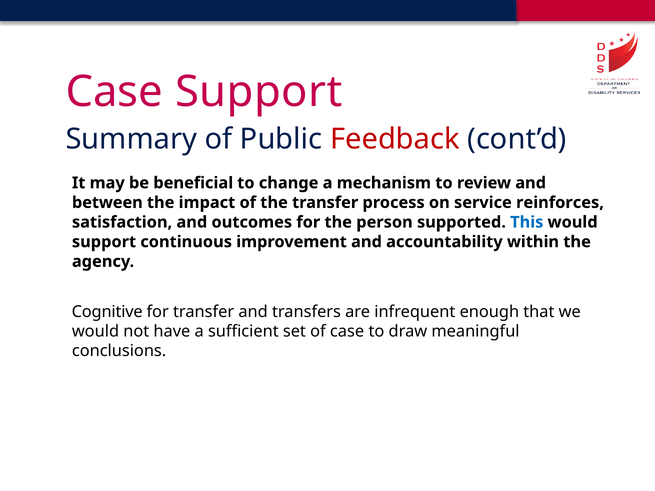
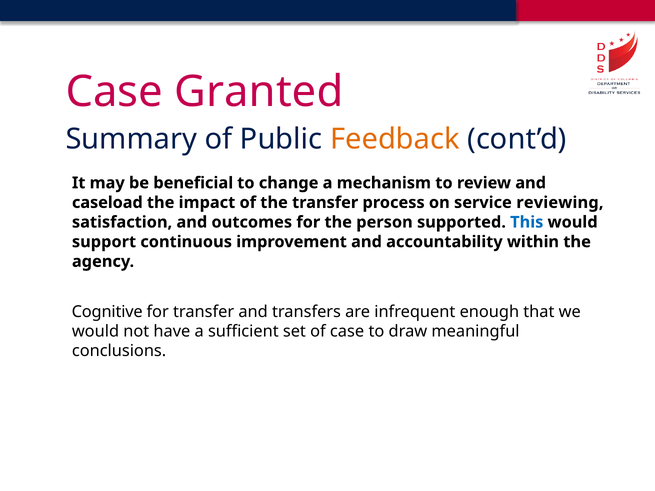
Case Support: Support -> Granted (259, 92)
Feedback colour: red -> orange (395, 139)
between: between -> caseload (107, 203)
reinforces: reinforces -> reviewing (560, 203)
